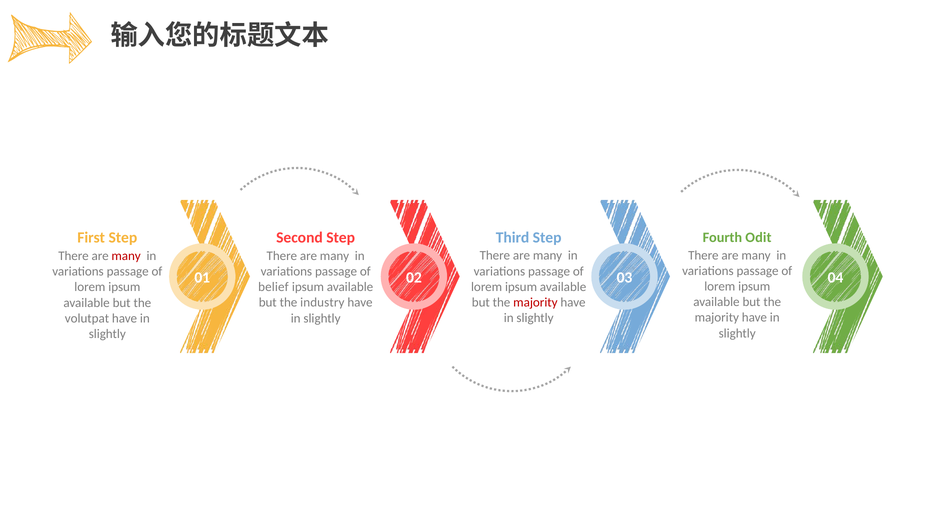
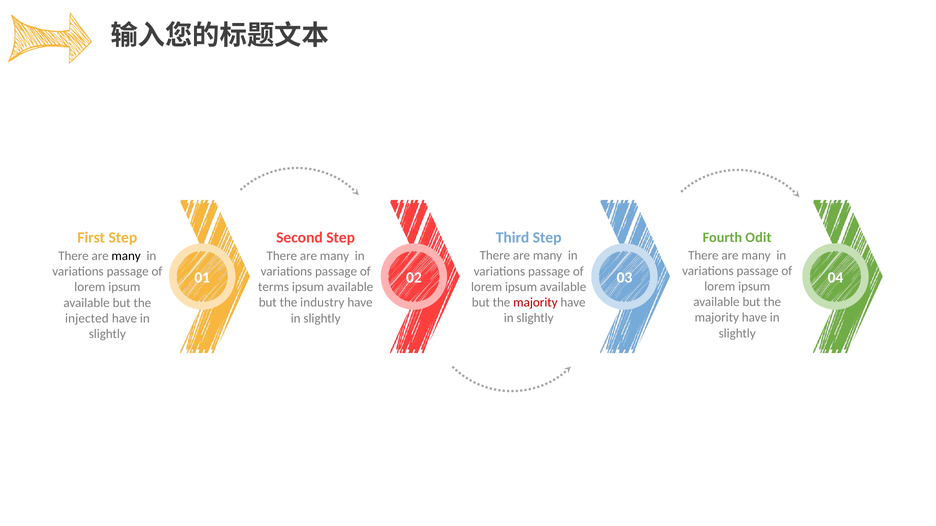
many colour: red -> black (126, 256)
belief: belief -> terms (274, 287)
volutpat: volutpat -> injected (87, 319)
